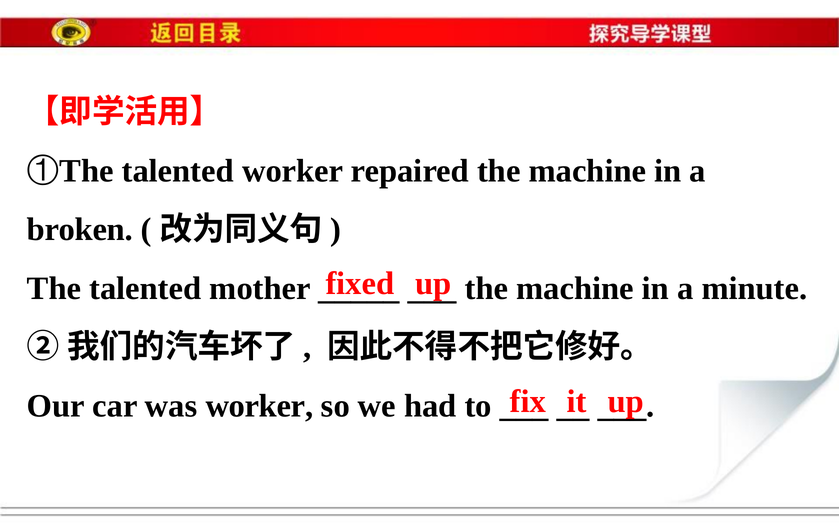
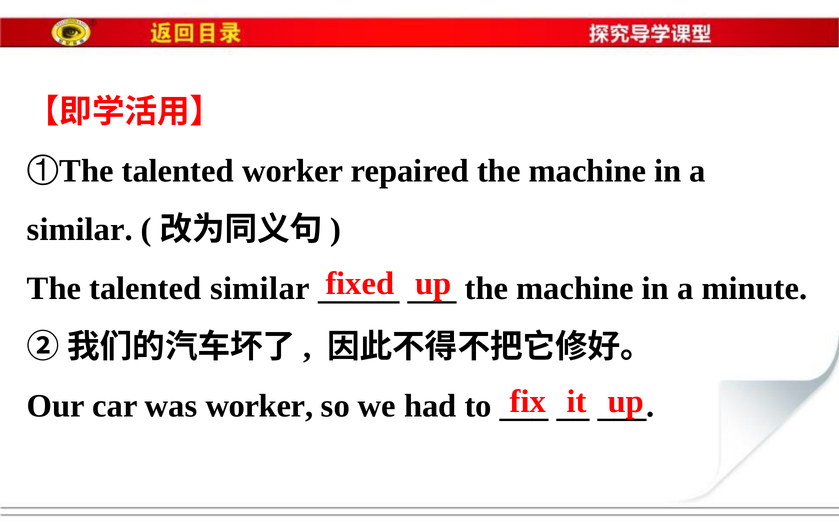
broken: broken -> similar (80, 230)
talented mother: mother -> similar (260, 288)
